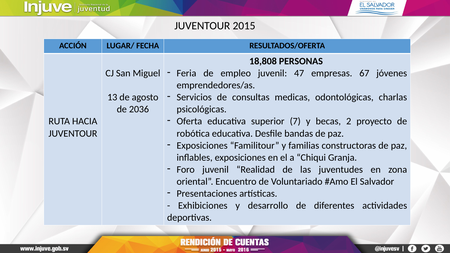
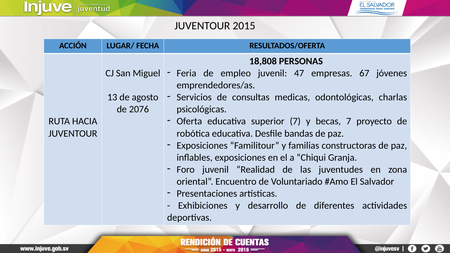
2036: 2036 -> 2076 (139, 109)
becas 2: 2 -> 7 (349, 121)
